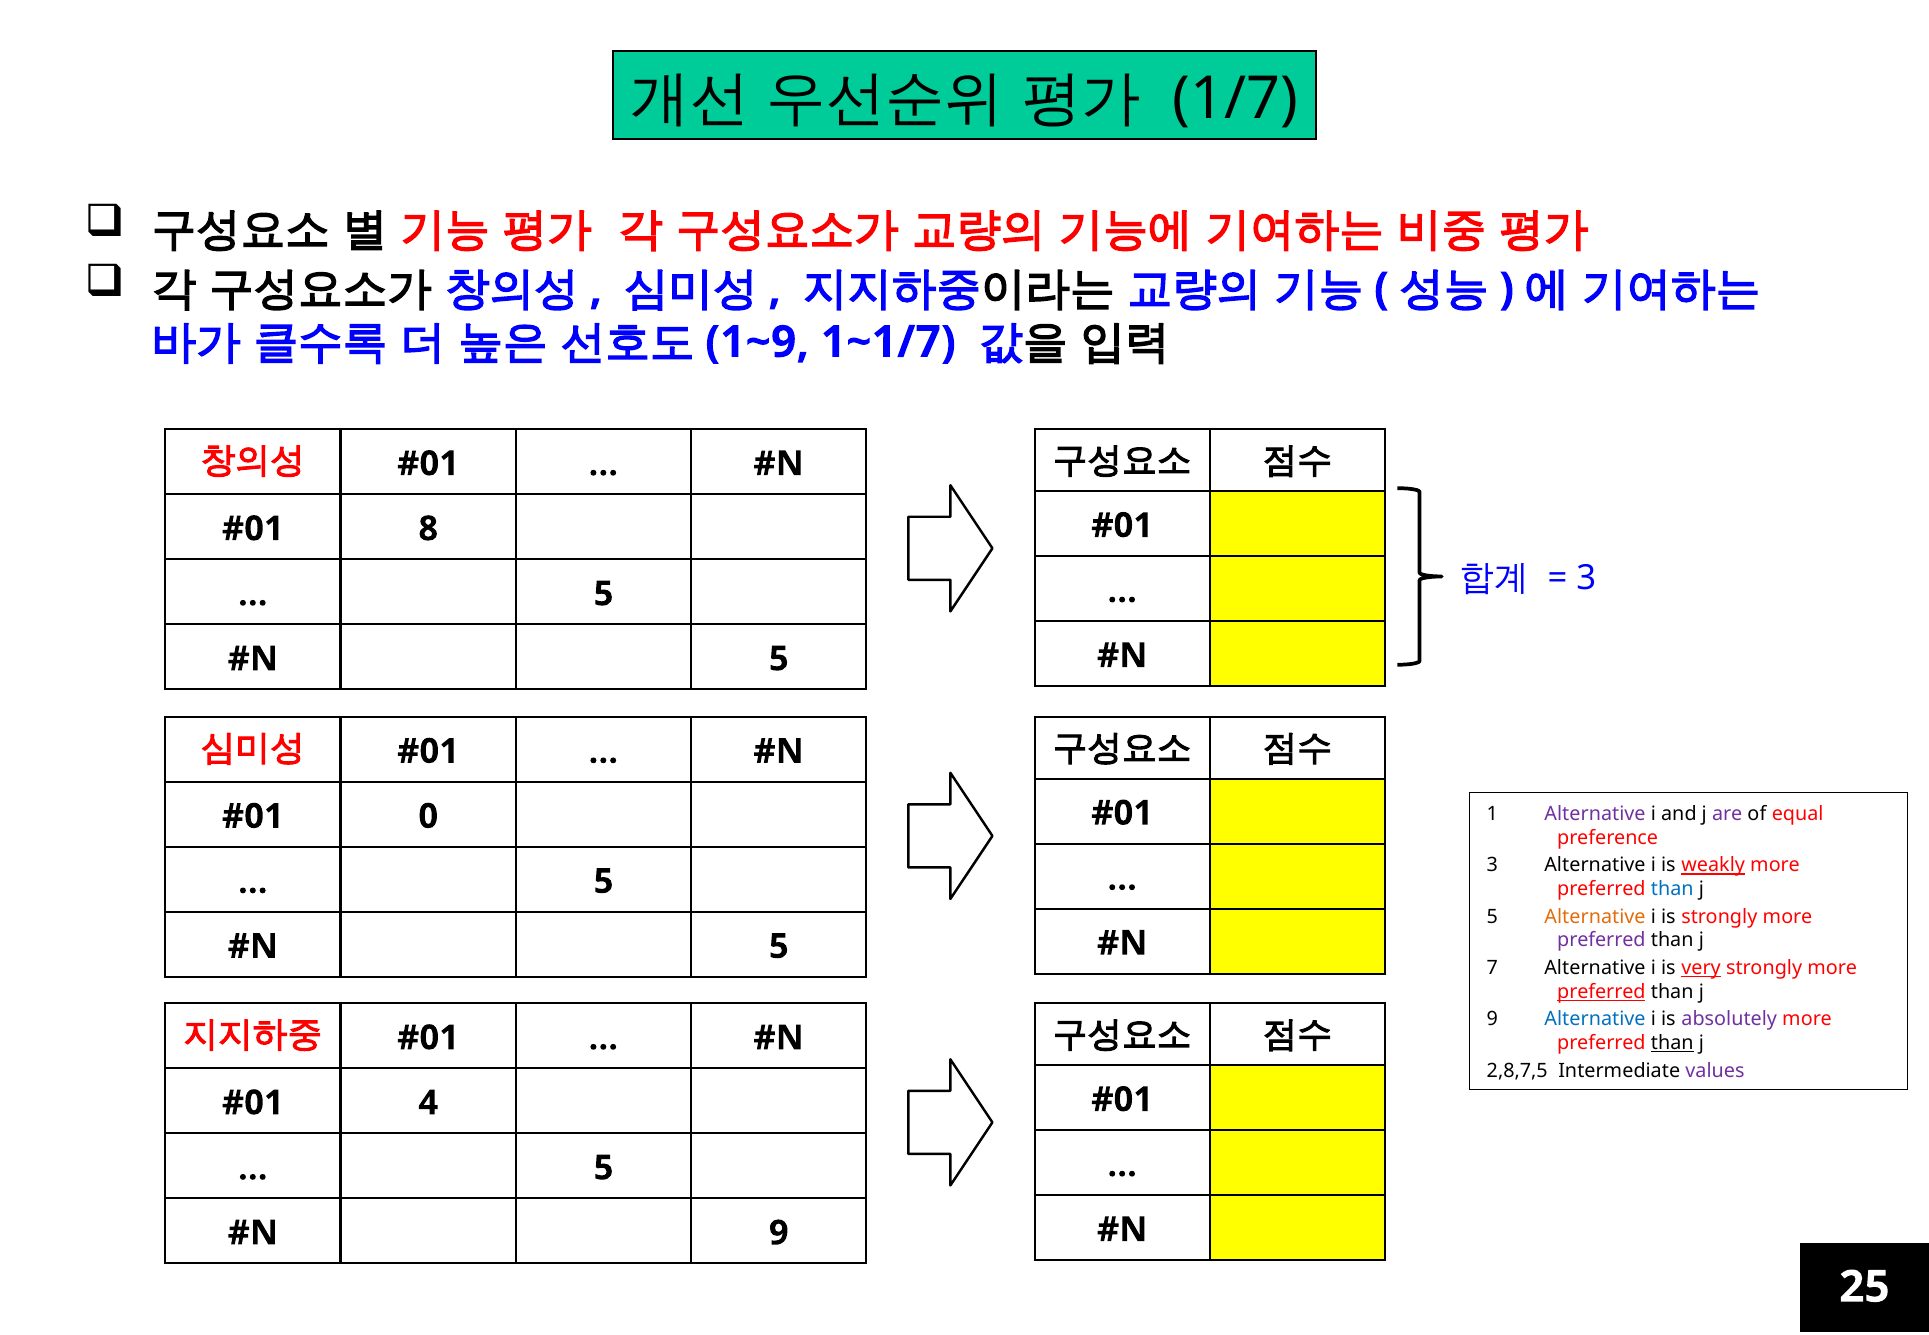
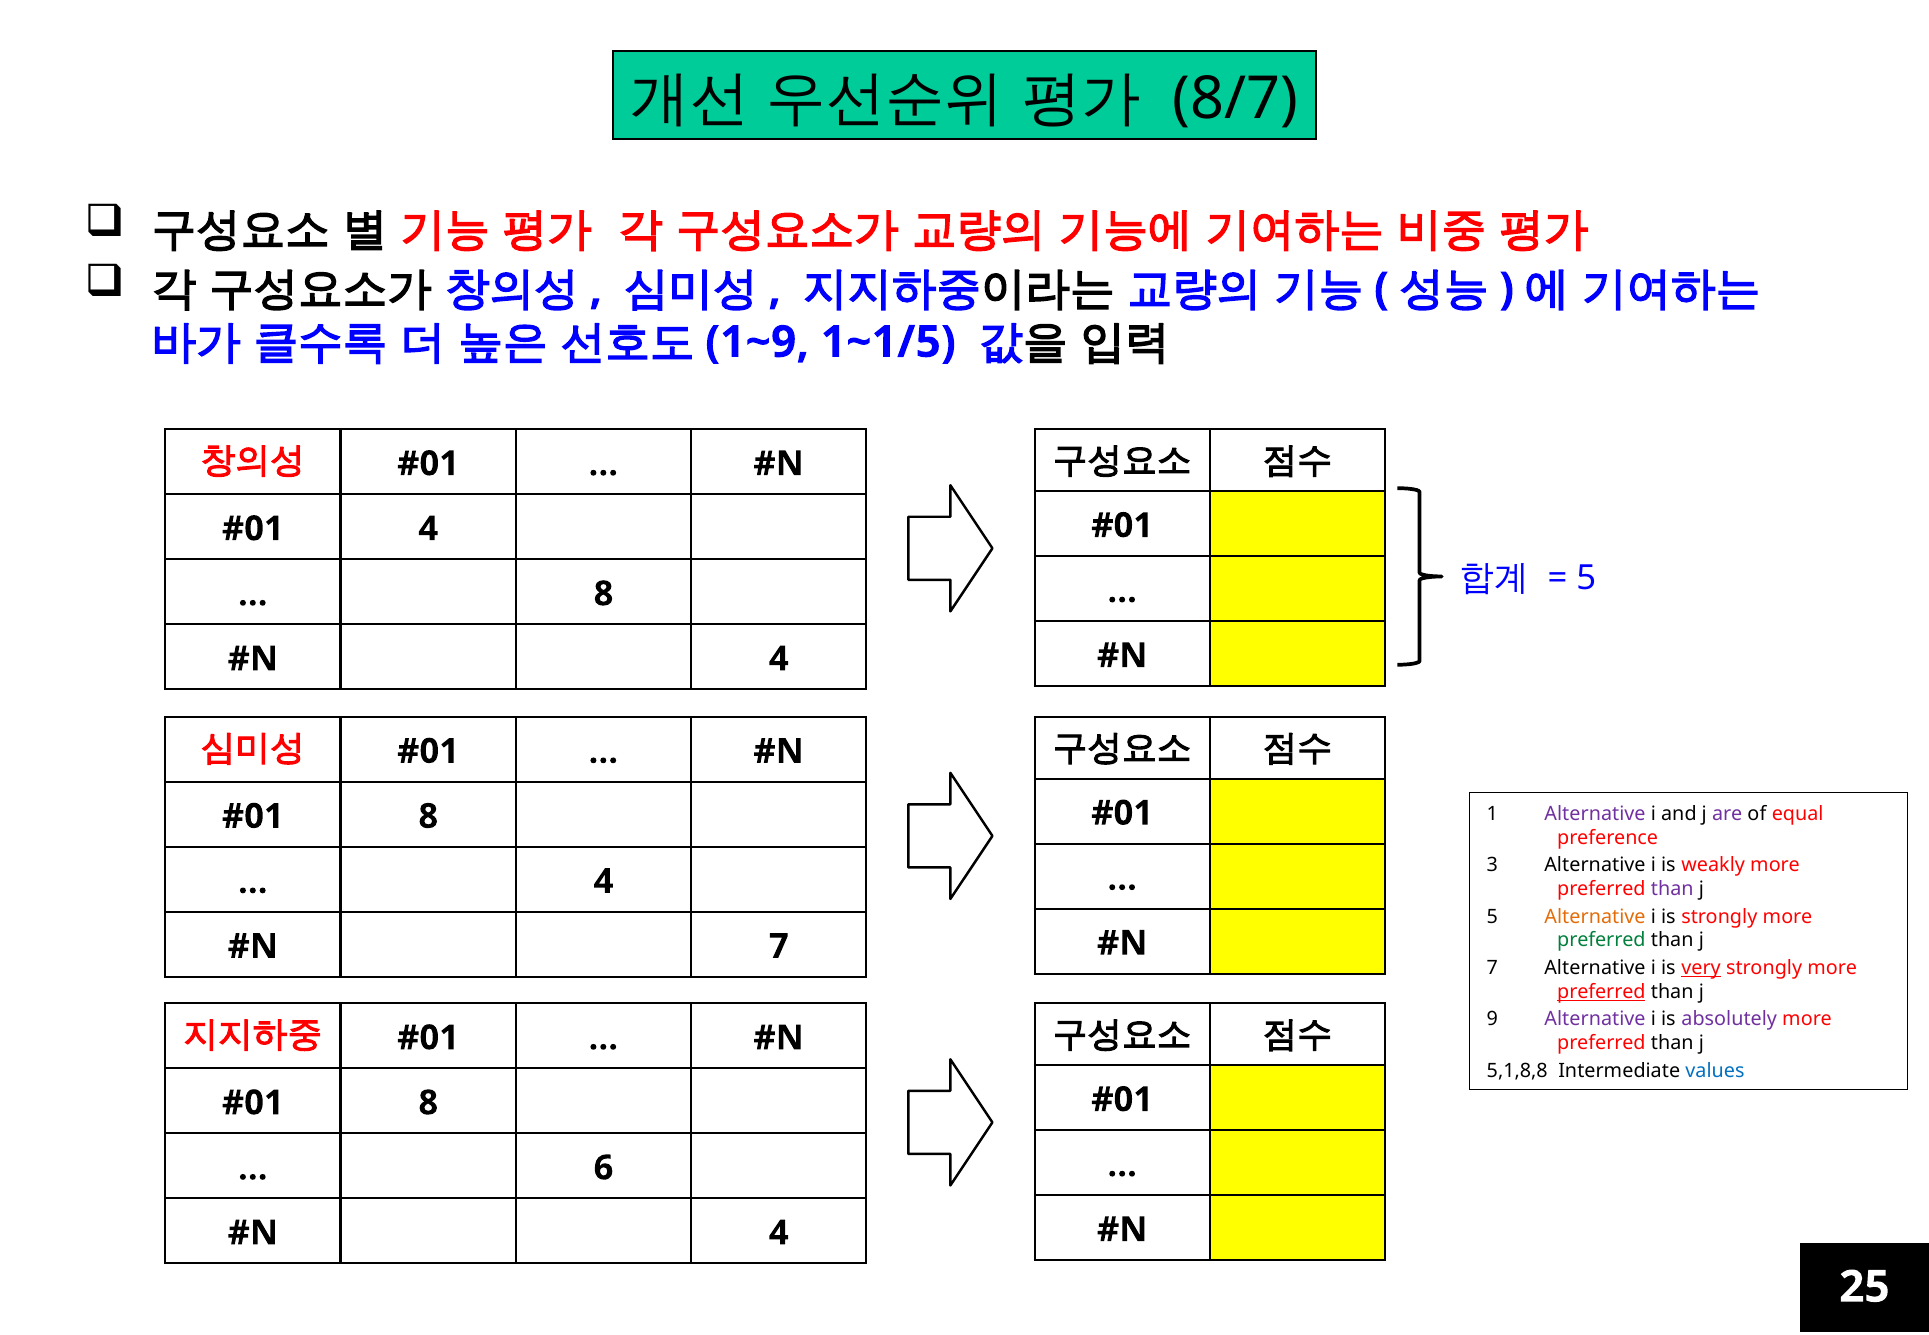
1/7: 1/7 -> 8/7 (1236, 99)
1~1/7: 1~1/7 -> 1~1/5 (888, 342)
8: 8 -> 4 (428, 529)
3: 3 -> 5 (1586, 579)
5: 5 -> 8 (604, 594)
5: 5 -> 4 (779, 659)
0: 0 -> 8 (428, 817)
weakly underline: present -> none (1713, 866)
5: 5 -> 4 (604, 882)
than colour: blue -> purple (1672, 889)
preferred colour: purple -> green (1601, 941)
5: 5 -> 7 (779, 947)
Alternative colour: blue -> purple (1595, 1020)
than underline: present -> none (1672, 1043)
2,8,7,5: 2,8,7,5 -> 5,1,8,8 (1517, 1071)
values colour: purple -> blue (1715, 1071)
4: 4 -> 8 (428, 1103)
5: 5 -> 6 (604, 1168)
9: 9 -> 4 (779, 1233)
